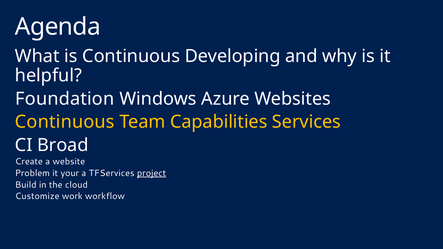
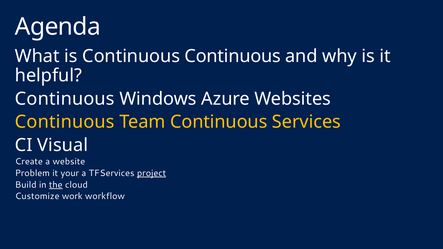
Continuous Developing: Developing -> Continuous (233, 56)
Foundation: Foundation -> Continuous (65, 99)
Team Capabilities: Capabilities -> Continuous (219, 122)
Broad: Broad -> Visual (63, 145)
the underline: none -> present (56, 185)
